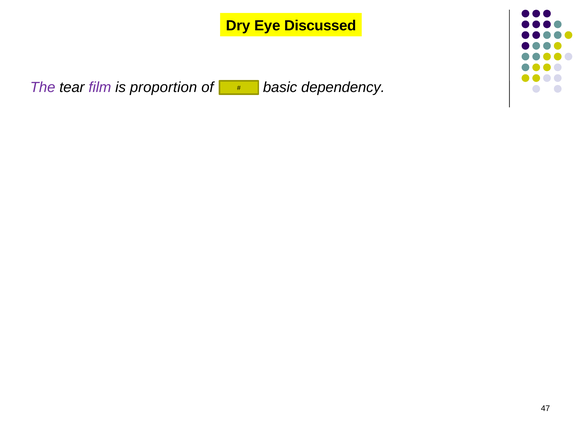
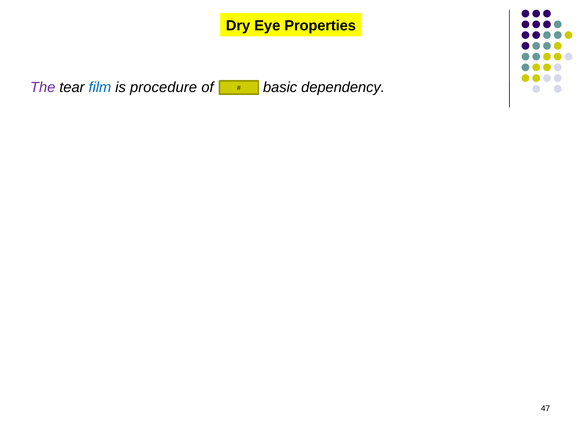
Discussed: Discussed -> Properties (320, 26)
film colour: purple -> blue (100, 87)
proportion: proportion -> procedure (164, 87)
